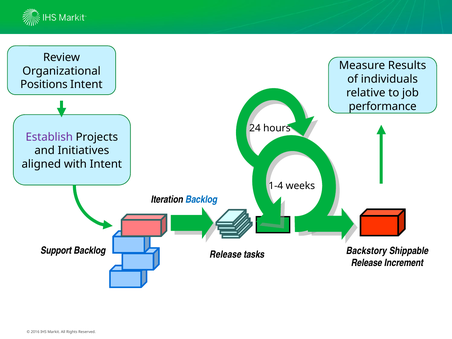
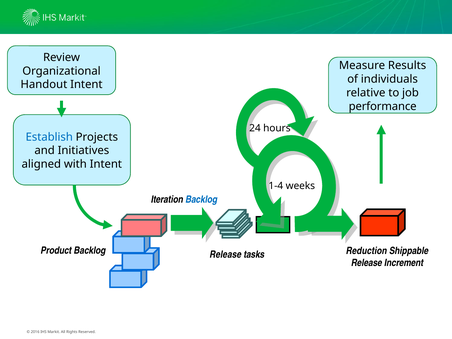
Positions: Positions -> Handout (44, 85)
Establish colour: purple -> blue (49, 137)
Support: Support -> Product (56, 251)
Backstory: Backstory -> Reduction (366, 251)
